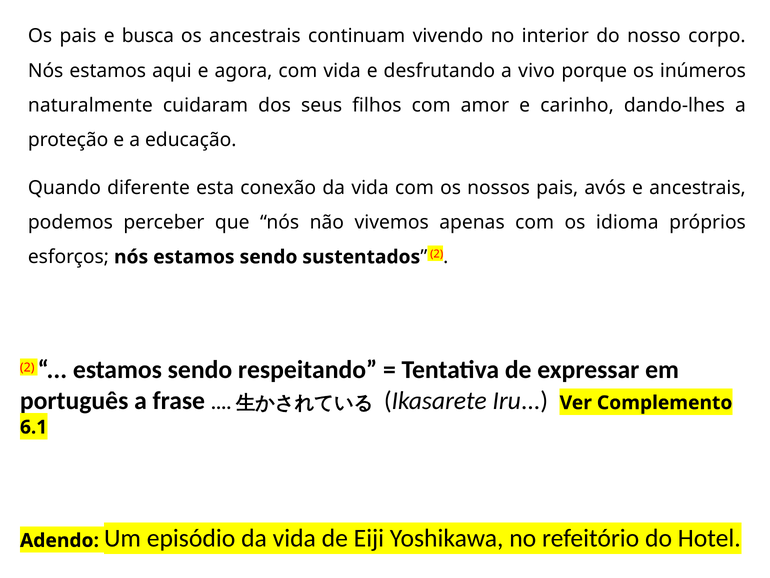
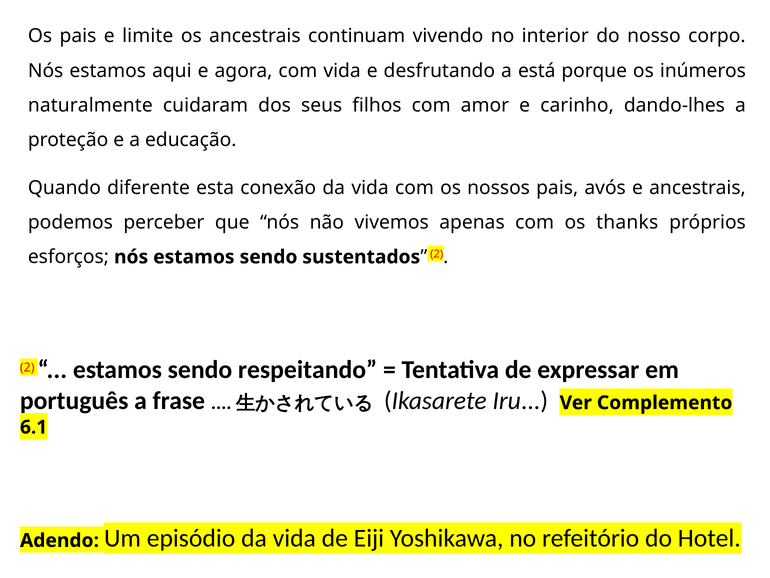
busca: busca -> limite (148, 36)
vivo: vivo -> está (537, 71)
idioma: idioma -> thanks (627, 222)
